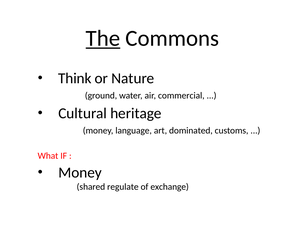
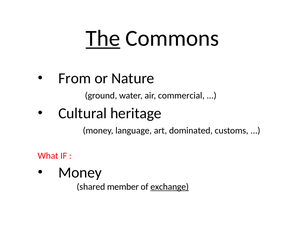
Think: Think -> From (75, 78)
regulate: regulate -> member (123, 187)
exchange underline: none -> present (170, 187)
